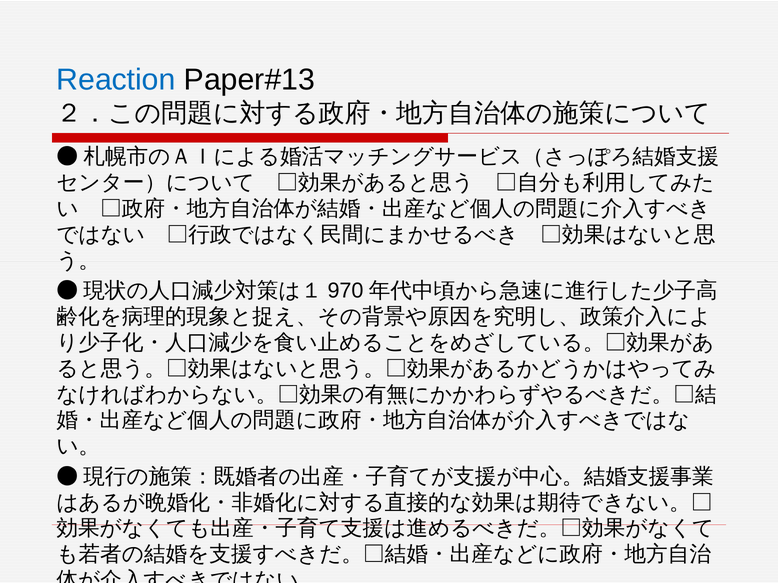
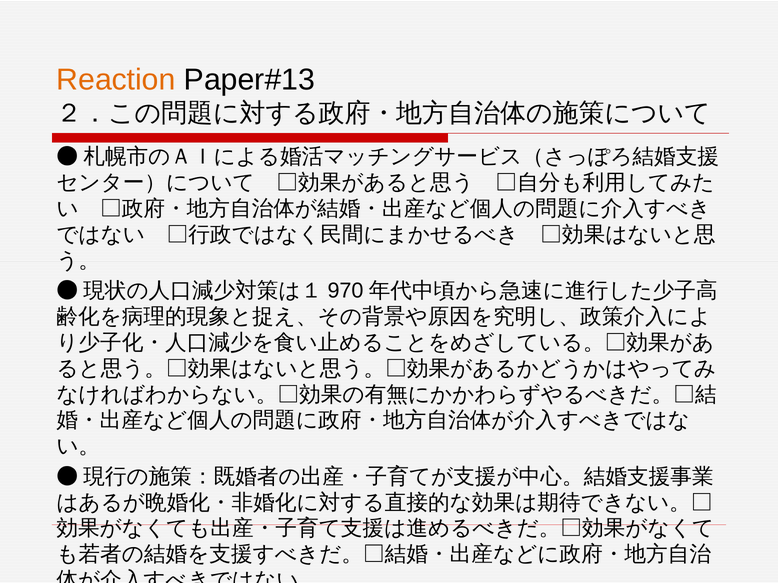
Reaction colour: blue -> orange (116, 80)
